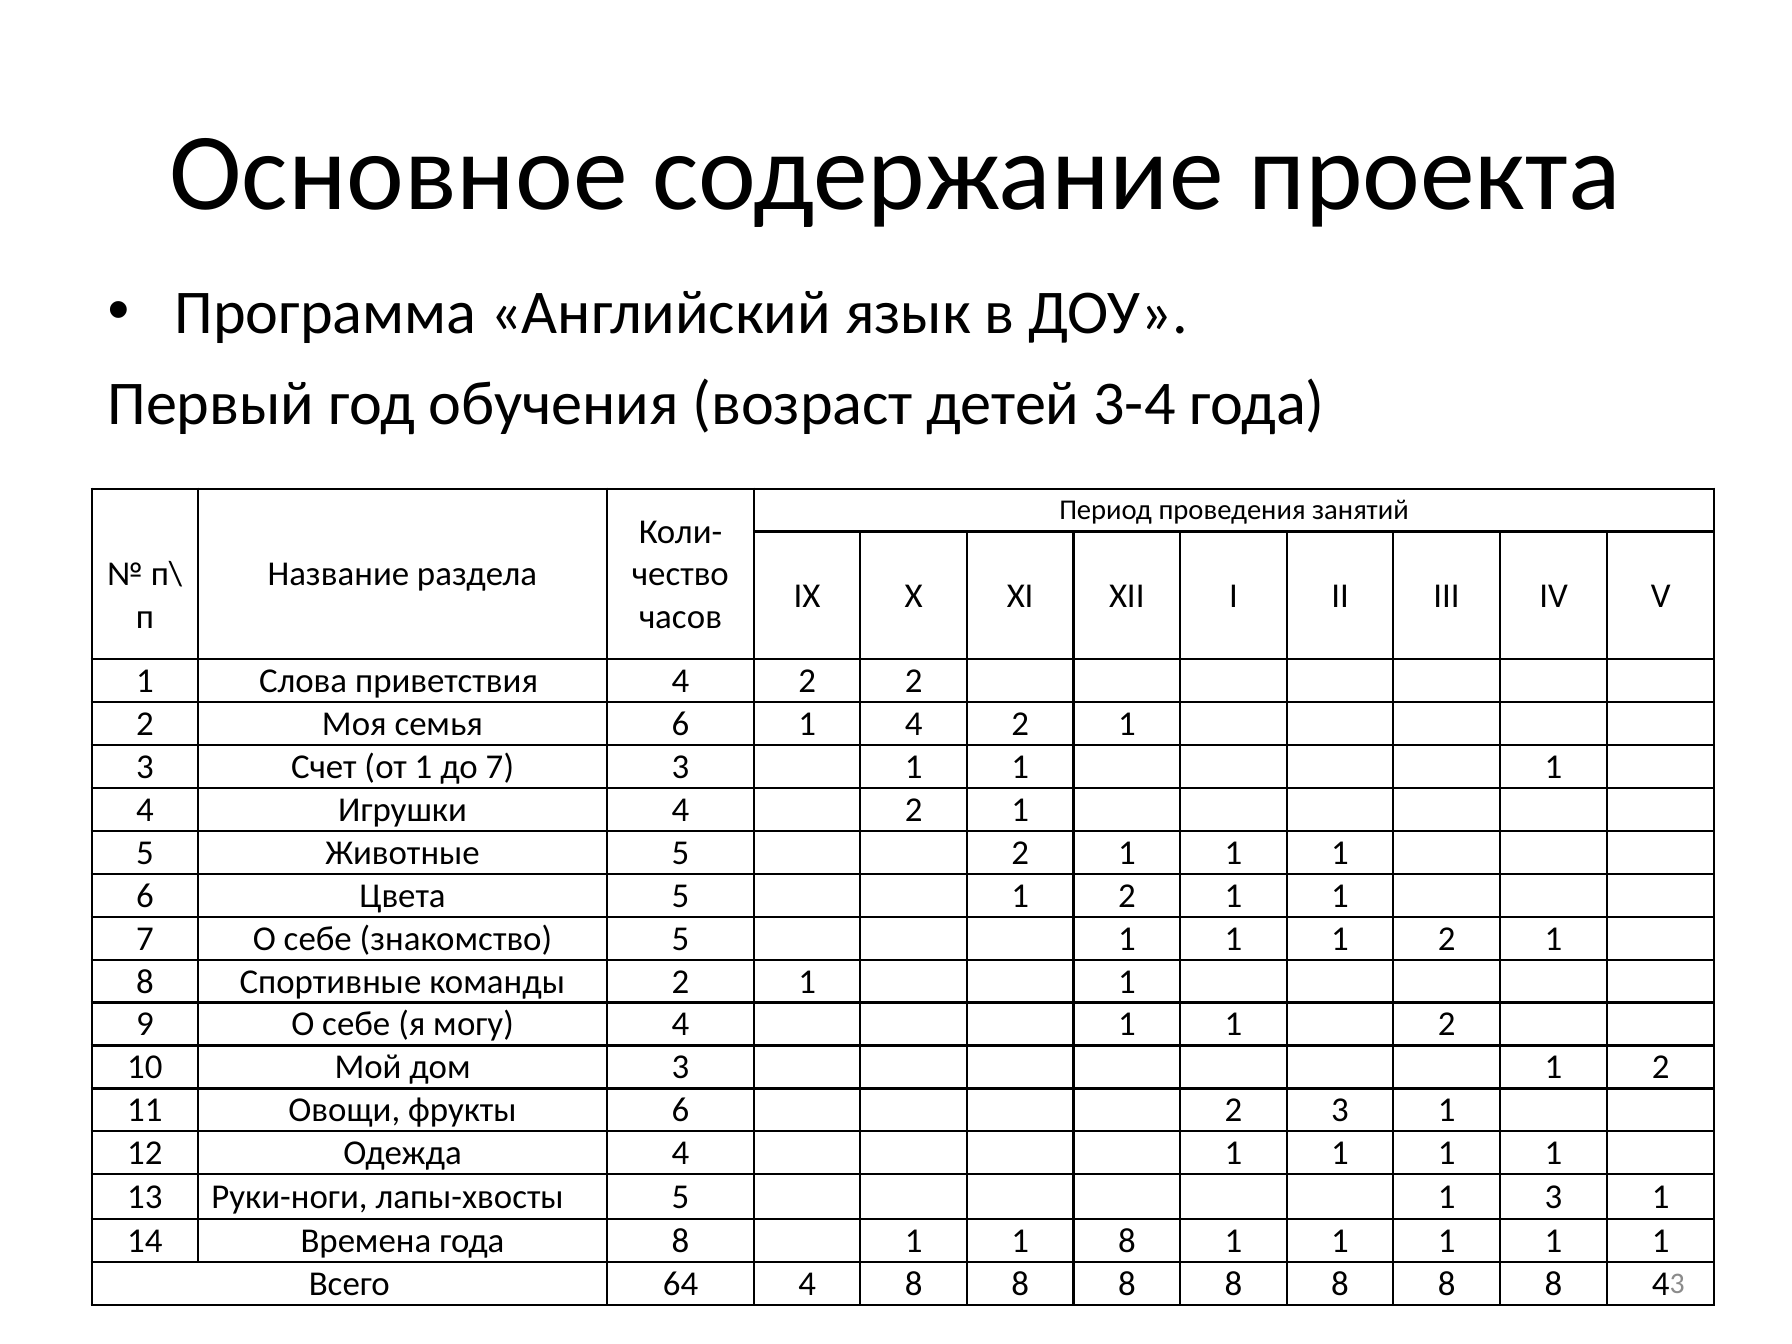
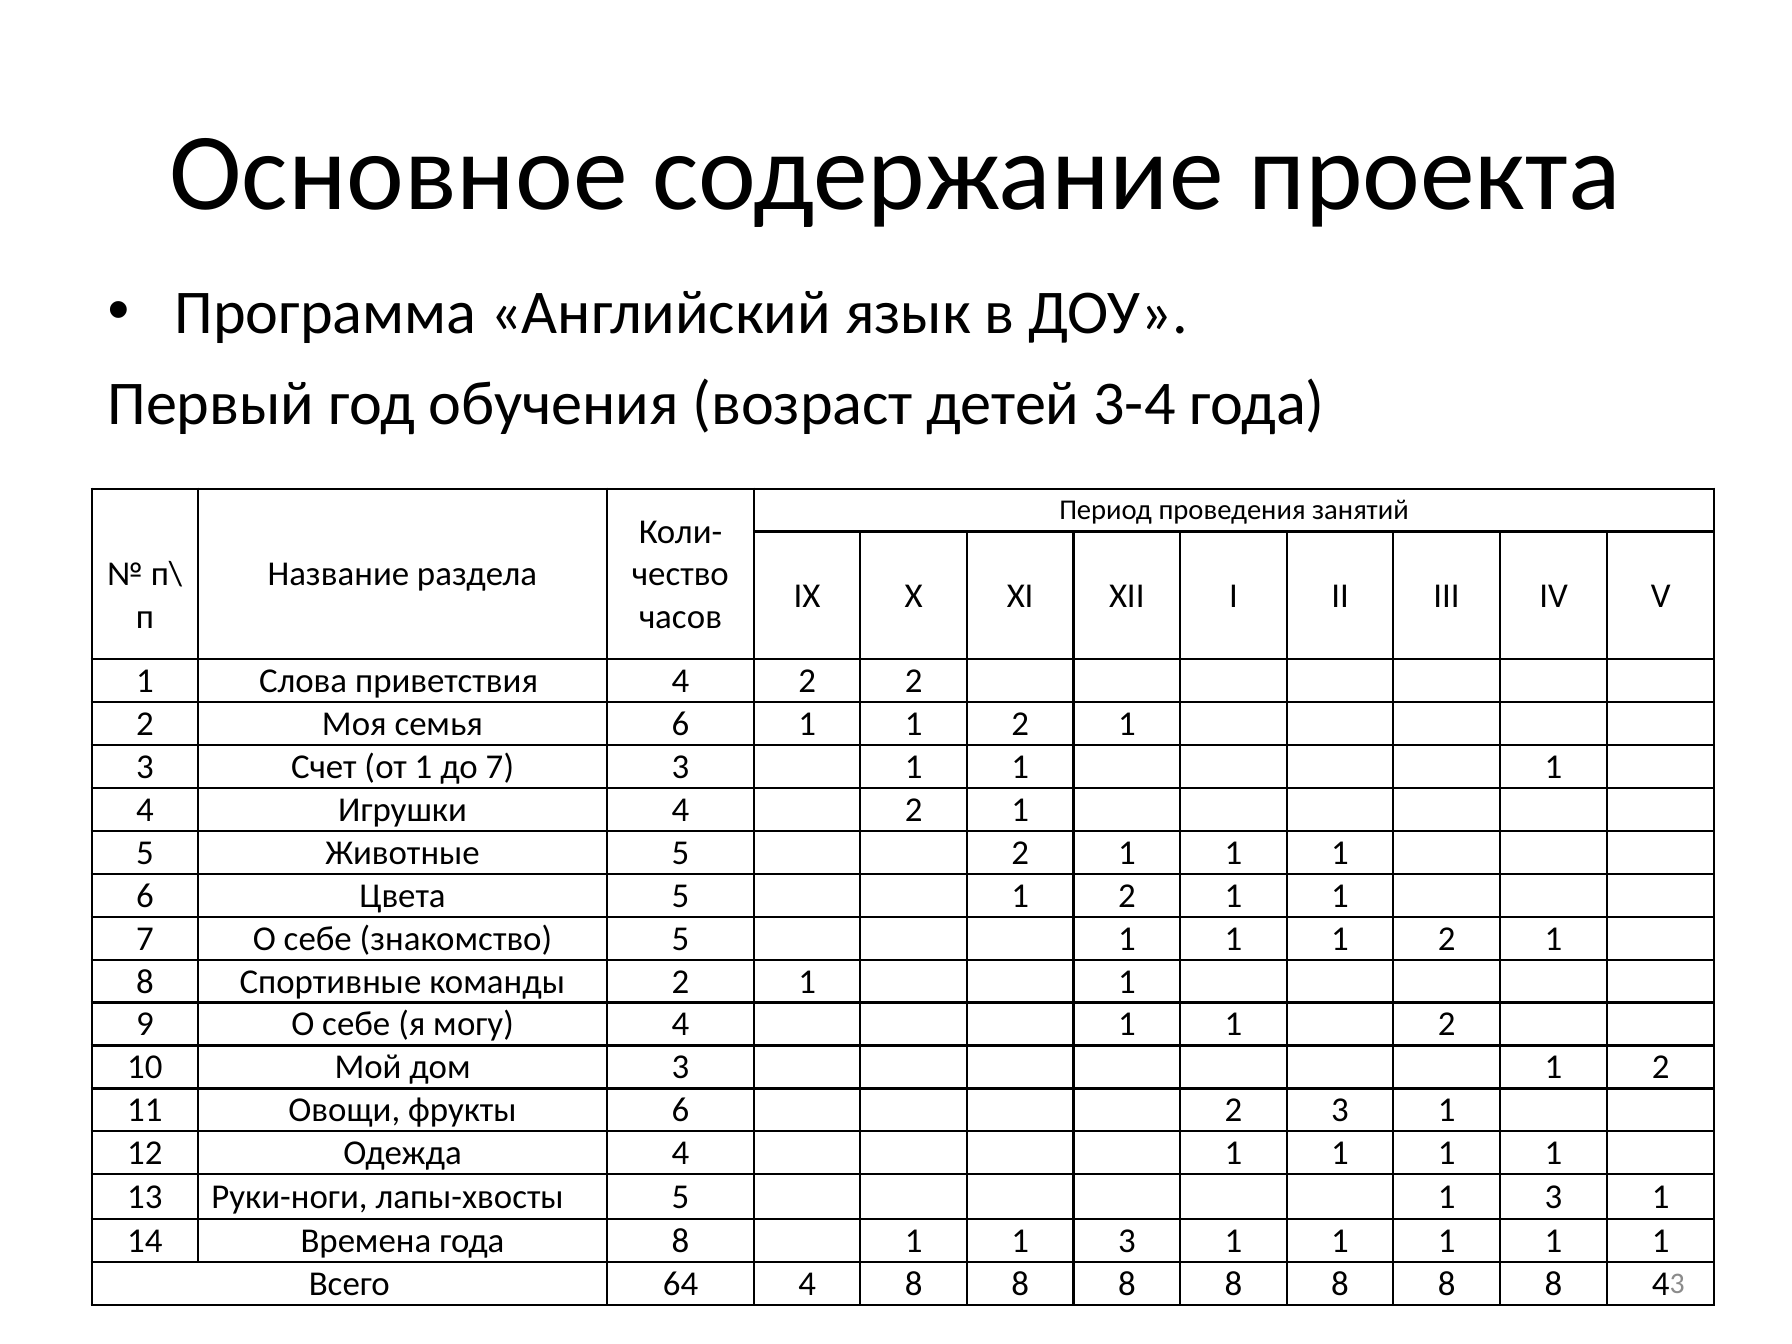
6 1 4: 4 -> 1 (914, 724)
1 1 8: 8 -> 3 (1127, 1241)
